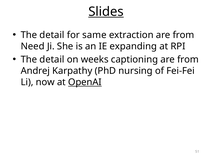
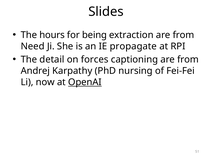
Slides underline: present -> none (106, 12)
detail: detail -> hours (52, 35)
same: same -> being (94, 35)
expanding: expanding -> propagate (133, 46)
weeks: weeks -> forces (95, 60)
